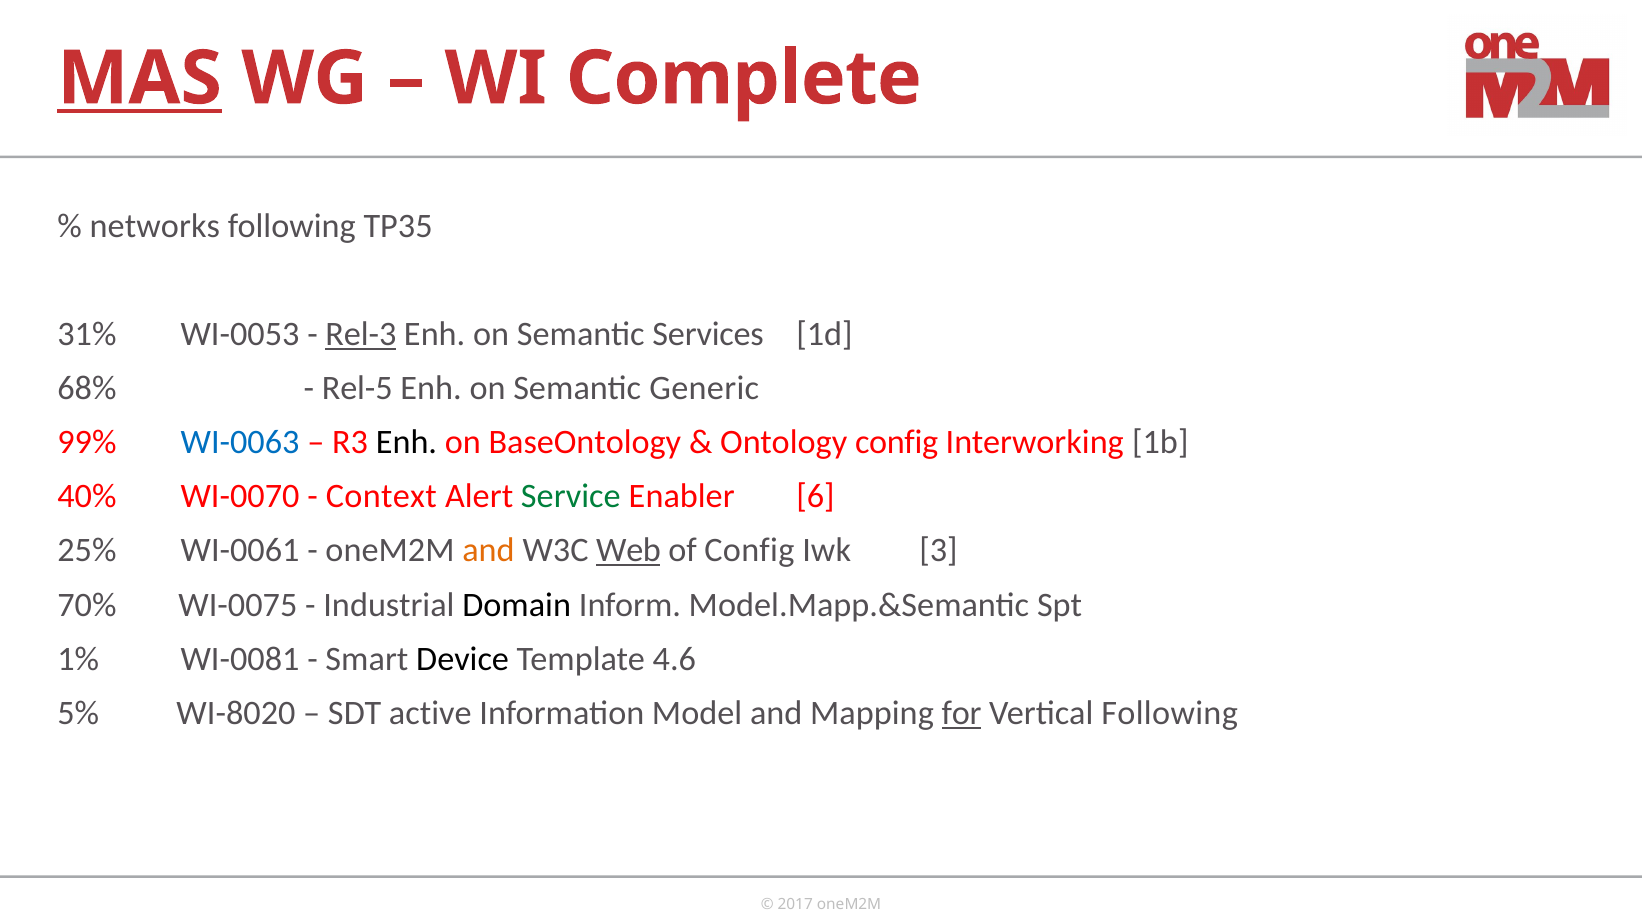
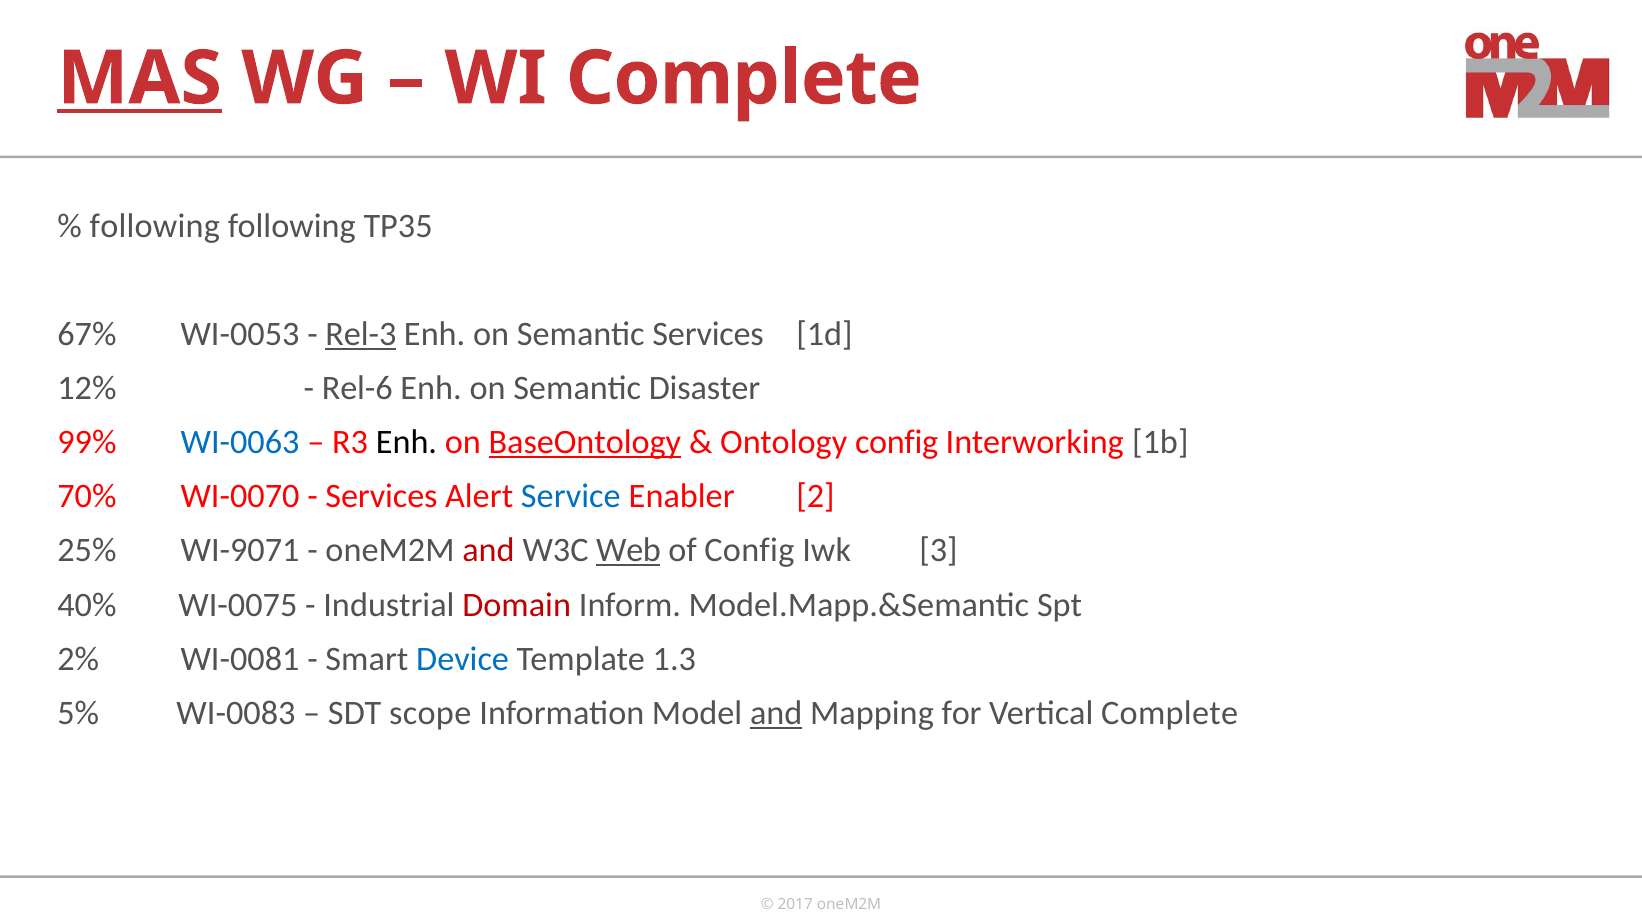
networks: networks -> following (155, 226)
31%: 31% -> 67% (87, 334)
68%: 68% -> 12% (87, 388)
Rel-5: Rel-5 -> Rel-6 (357, 388)
Generic: Generic -> Disaster (705, 388)
BaseOntology underline: none -> present (585, 442)
40%: 40% -> 70% (87, 496)
Context: Context -> Services (382, 496)
Service colour: green -> blue (571, 496)
6: 6 -> 2 (815, 496)
WI-0061: WI-0061 -> WI-9071 (240, 550)
and colour: orange -> red (488, 550)
70%: 70% -> 40% (87, 604)
Domain colour: black -> red (517, 604)
1%: 1% -> 2% (78, 659)
Device colour: black -> blue (463, 659)
4.6: 4.6 -> 1.3 (674, 659)
WI-8020: WI-8020 -> WI-0083 (236, 713)
active: active -> scope (430, 713)
and underline: none -> present (776, 713)
for underline: present -> none (962, 713)
Vertical Following: Following -> Complete (1170, 713)
